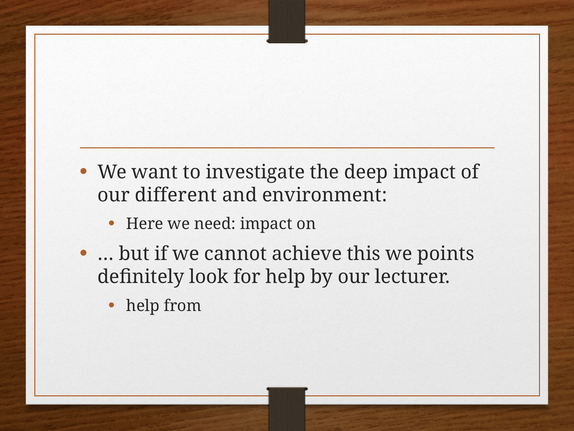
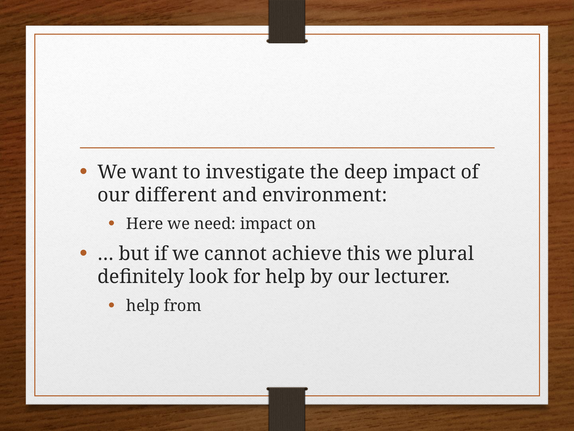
points: points -> plural (446, 254)
